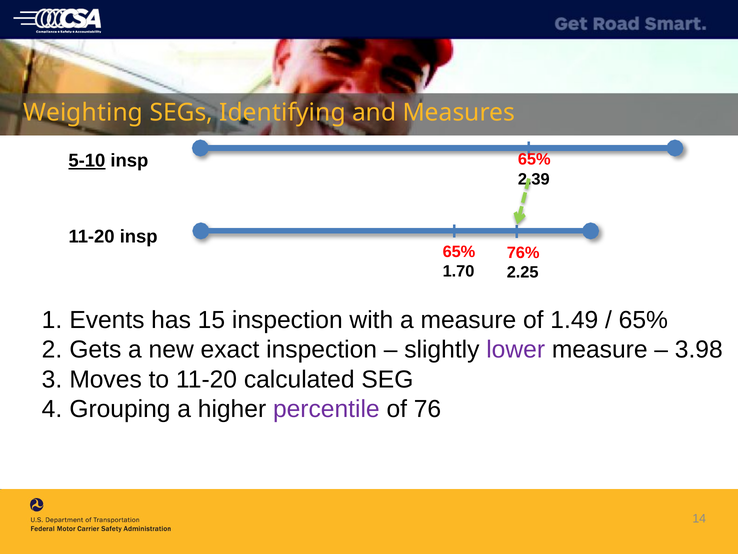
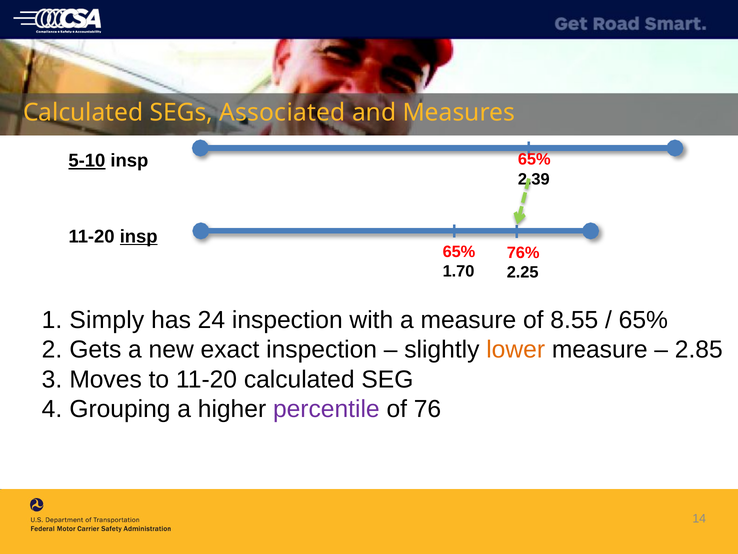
Weighting: Weighting -> Calculated (83, 112)
Identifying: Identifying -> Associated (282, 112)
insp underline: none -> present (139, 236)
Events: Events -> Simply (107, 320)
15: 15 -> 24 (211, 320)
1.49: 1.49 -> 8.55 (574, 320)
lower colour: purple -> orange (516, 350)
3.98: 3.98 -> 2.85 (699, 350)
